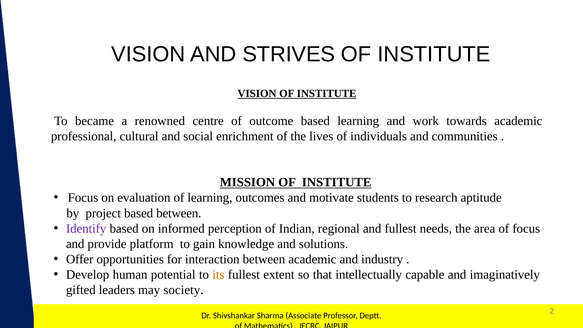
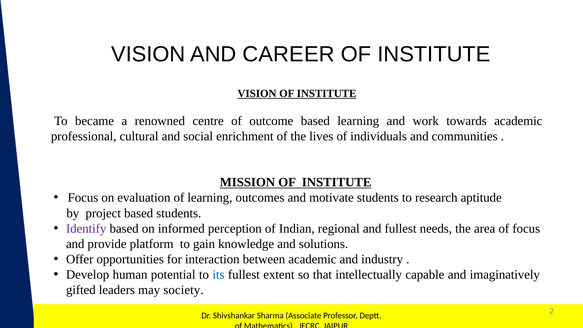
STRIVES: STRIVES -> CAREER (289, 54)
based between: between -> students (179, 213)
its colour: orange -> blue (218, 274)
